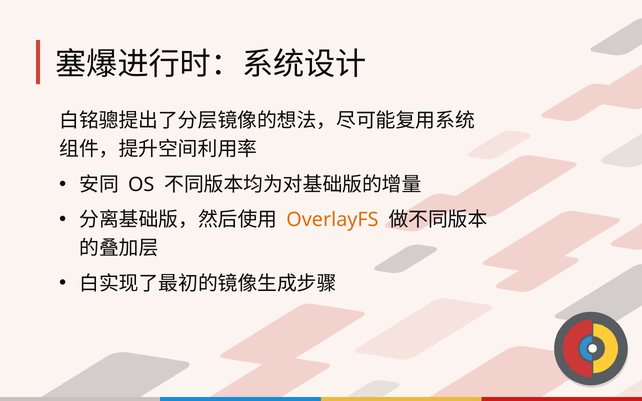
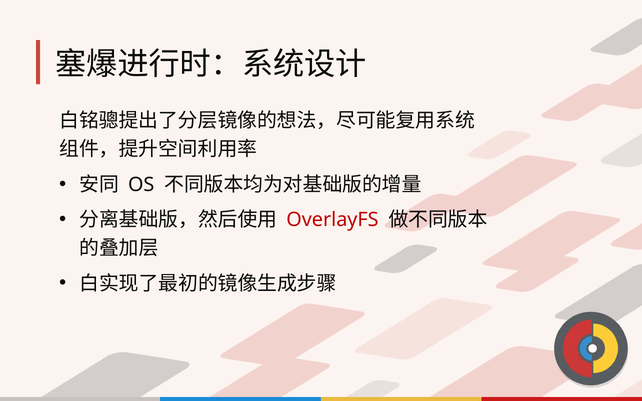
OverlayFS colour: orange -> red (332, 220)
